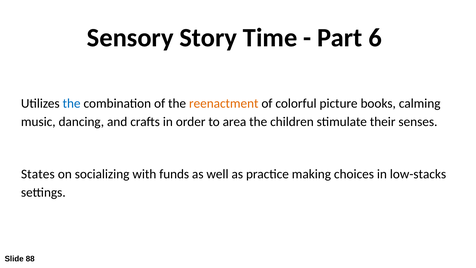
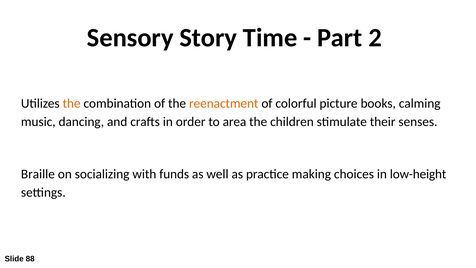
6: 6 -> 2 (375, 38)
the colour: blue -> orange (72, 103)
States: States -> Braille (38, 174)
low-stacks: low-stacks -> low-height (418, 174)
